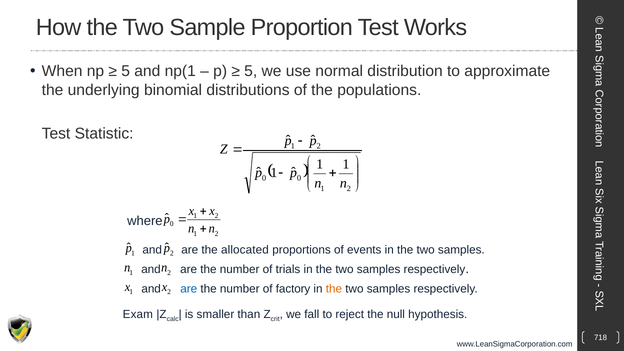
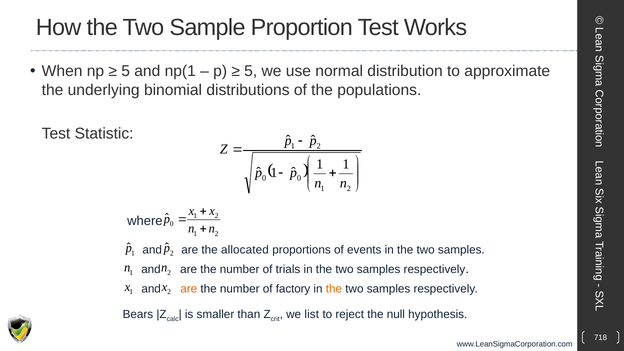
are colour: blue -> orange (189, 289)
Exam: Exam -> Bears (138, 314)
fall: fall -> list (312, 314)
